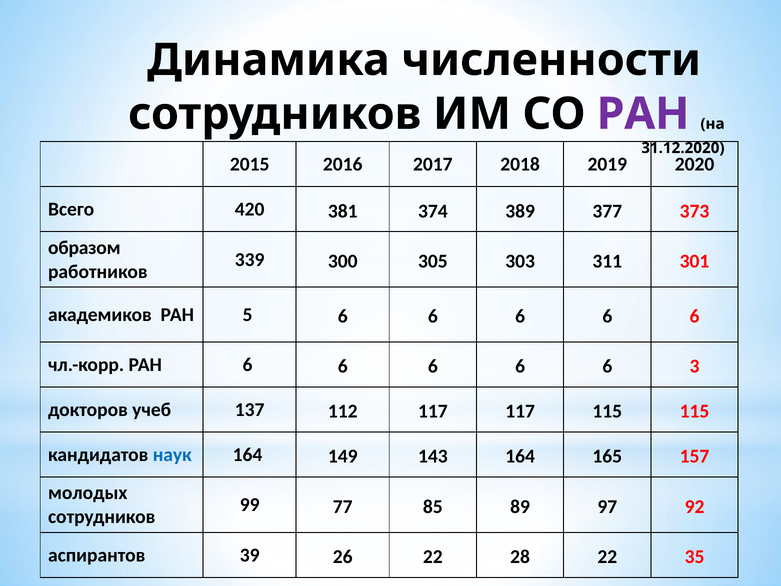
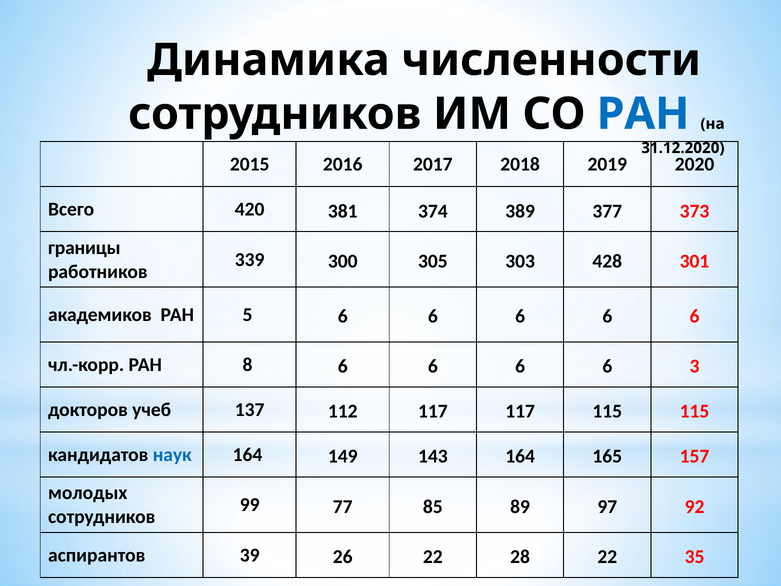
РАН colour: purple -> blue (643, 114)
образом: образом -> границы (84, 248)
311: 311 -> 428 (607, 261)
РАН 6: 6 -> 8 (248, 364)
